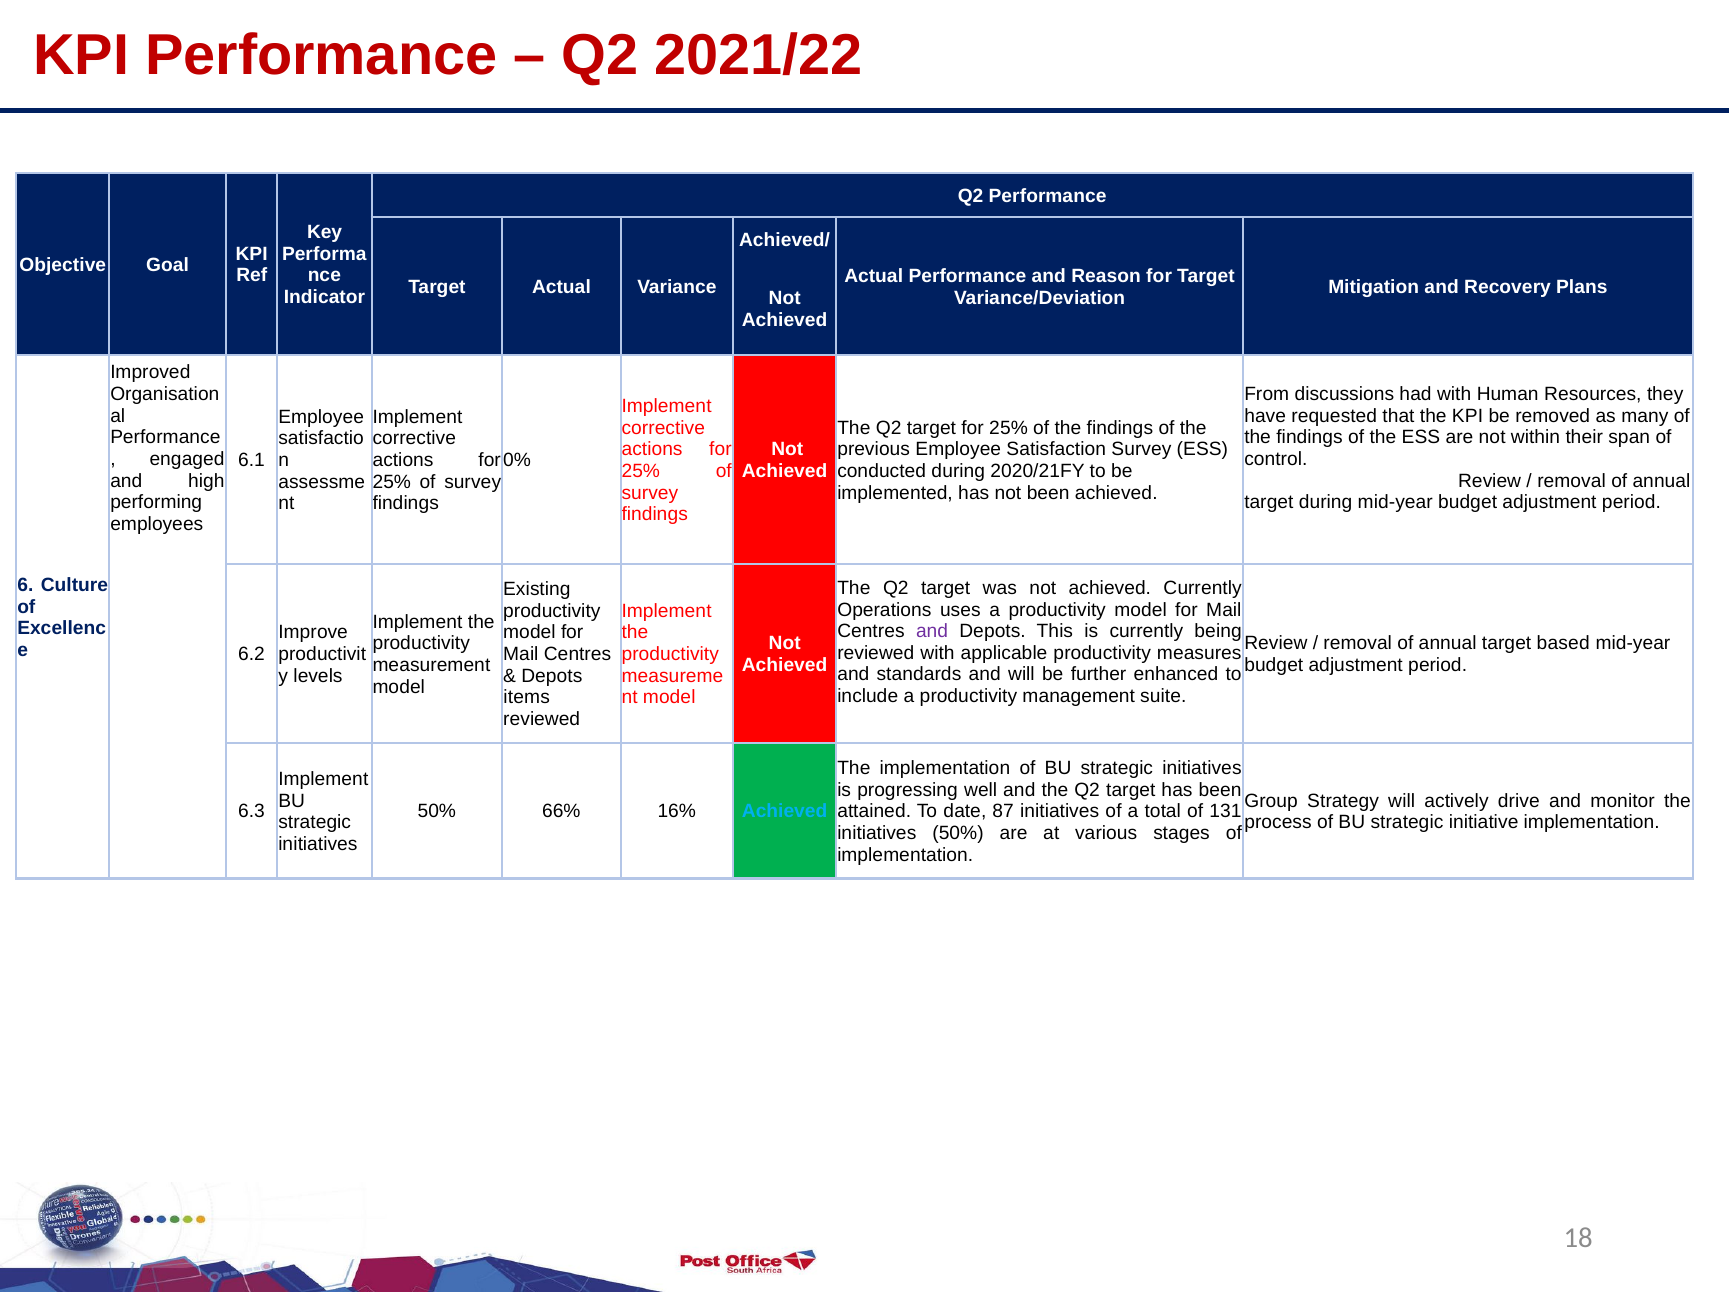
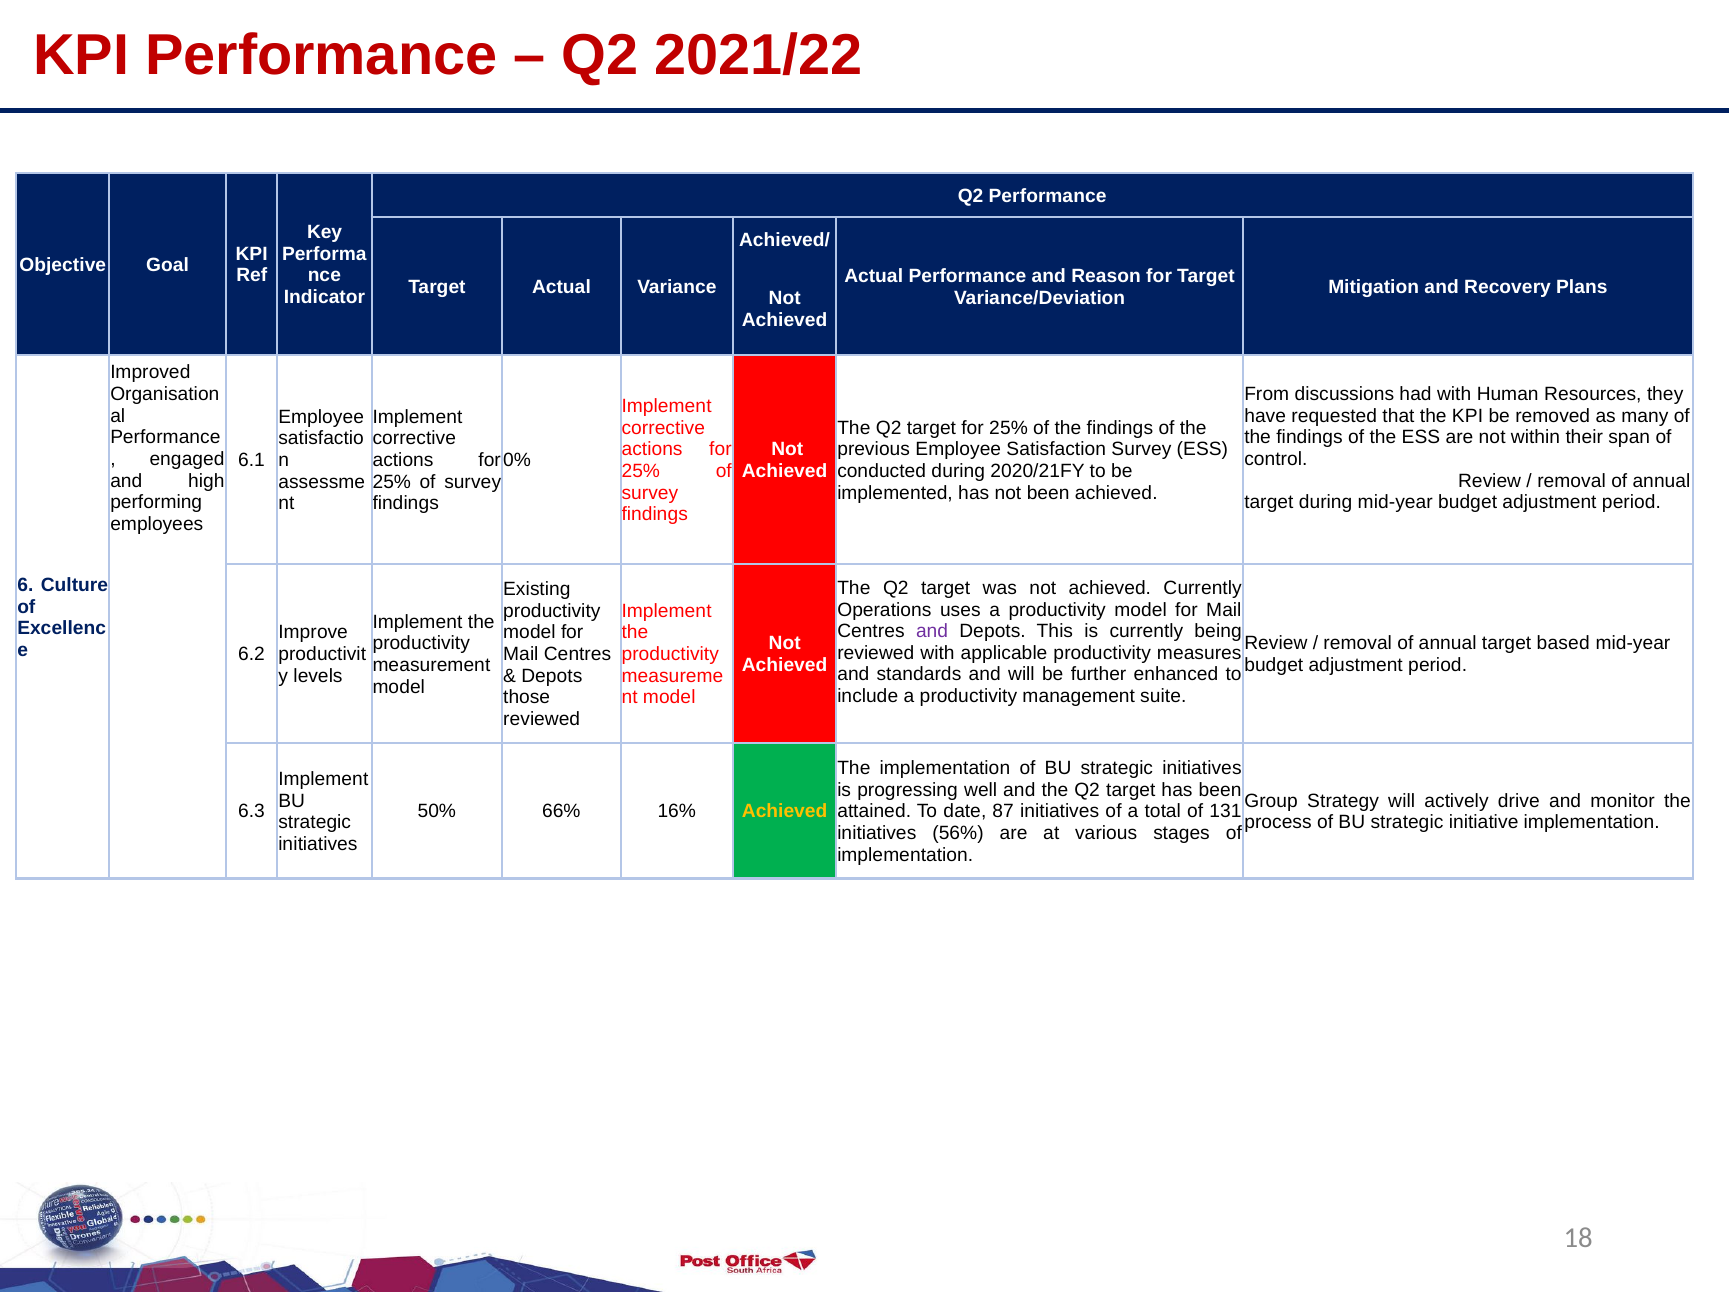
items: items -> those (527, 697)
Achieved colour: light blue -> yellow (785, 811)
50%: 50% -> 56% (958, 833)
